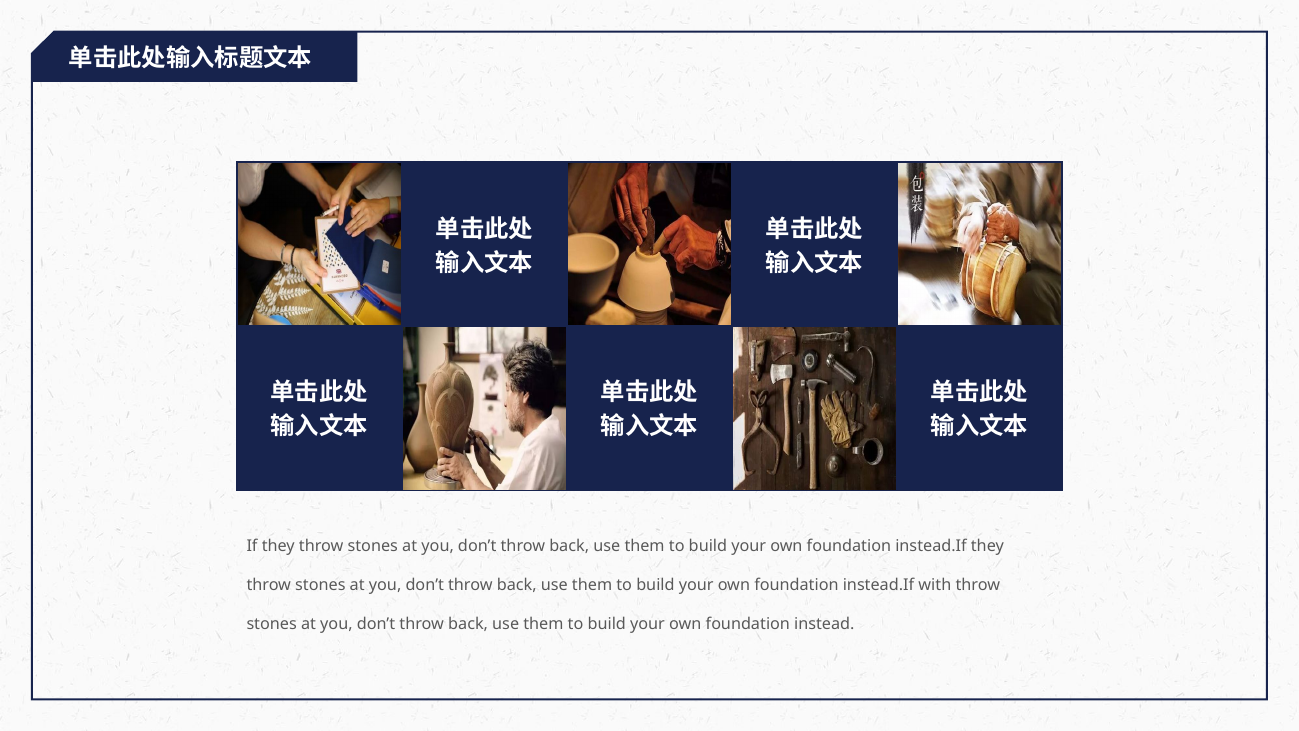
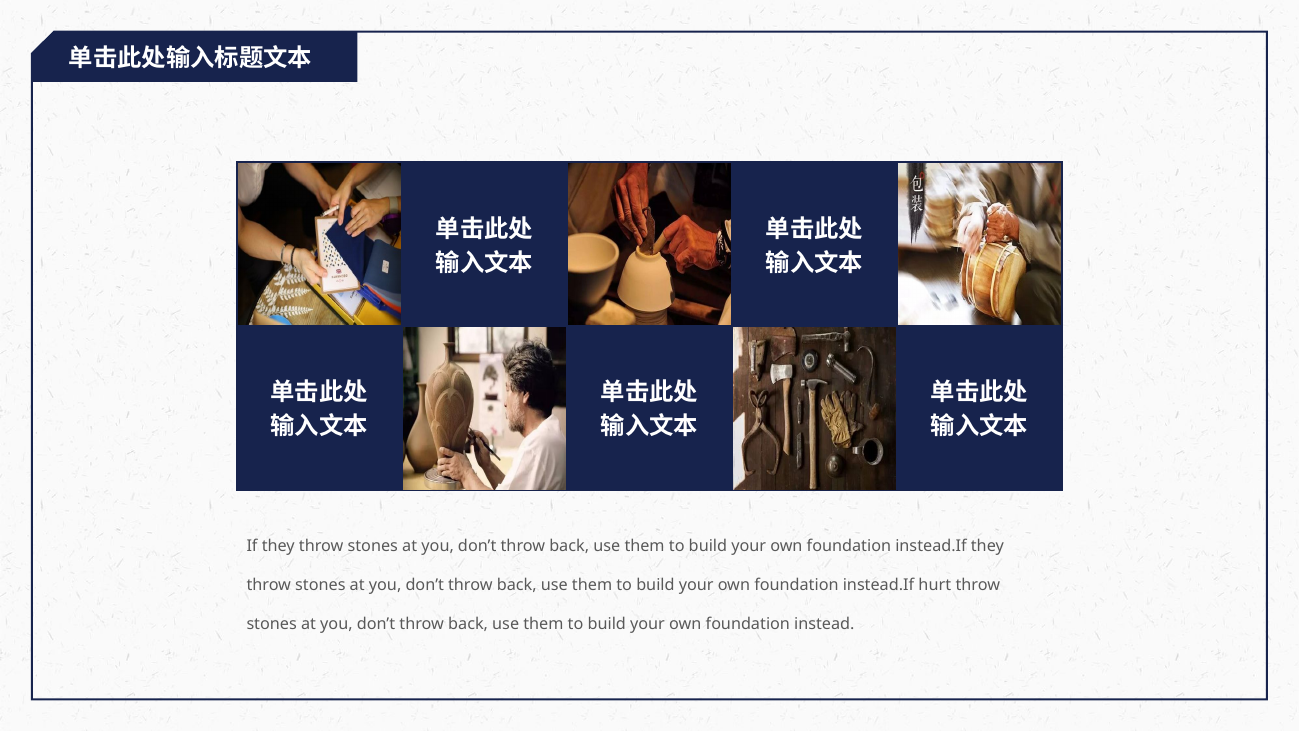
with: with -> hurt (935, 584)
